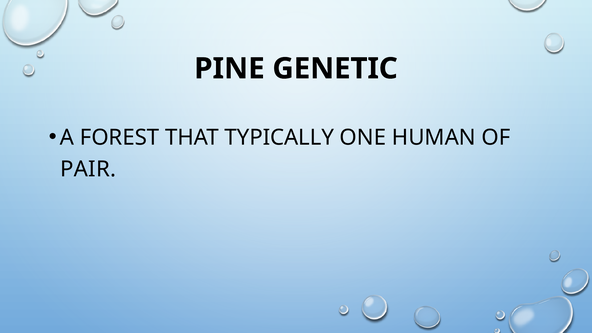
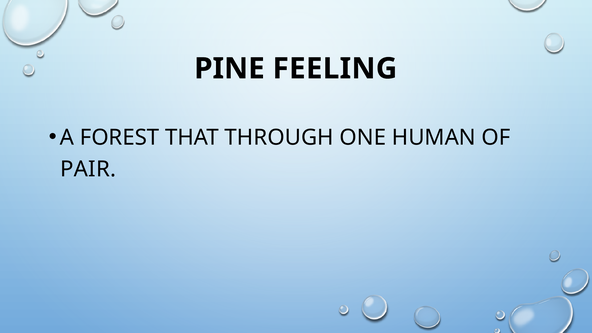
GENETIC: GENETIC -> FEELING (335, 69)
TYPICALLY: TYPICALLY -> THROUGH (279, 137)
